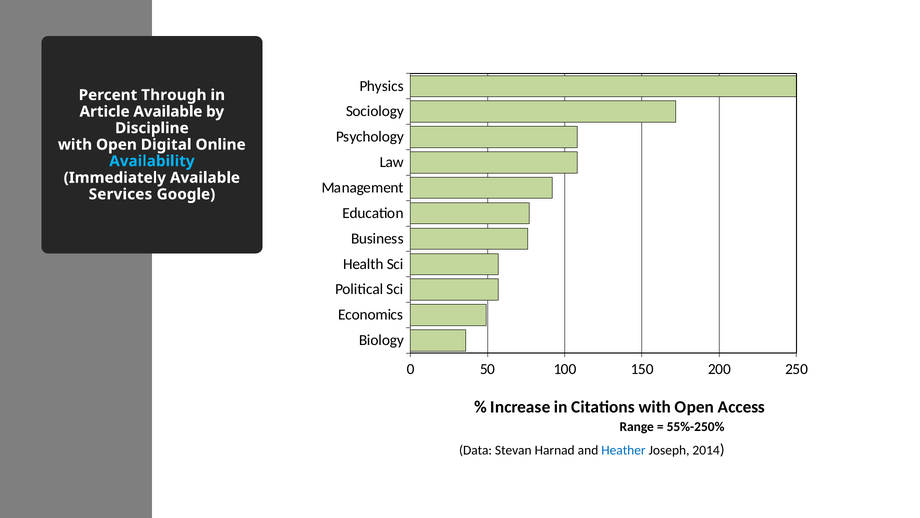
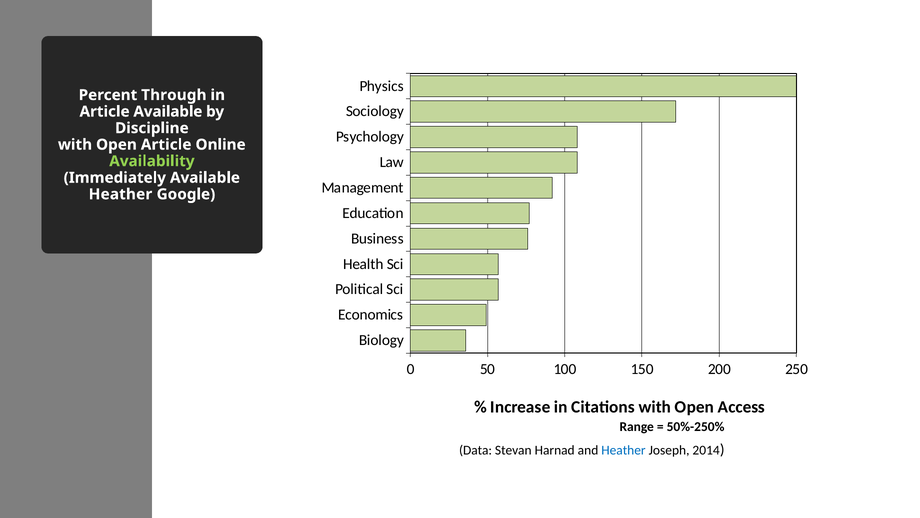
Open Digital: Digital -> Article (166, 145)
Availability colour: light blue -> light green (152, 161)
Services: Services -> Heather (120, 194)
55%-250%: 55%-250% -> 50%-250% (696, 426)
